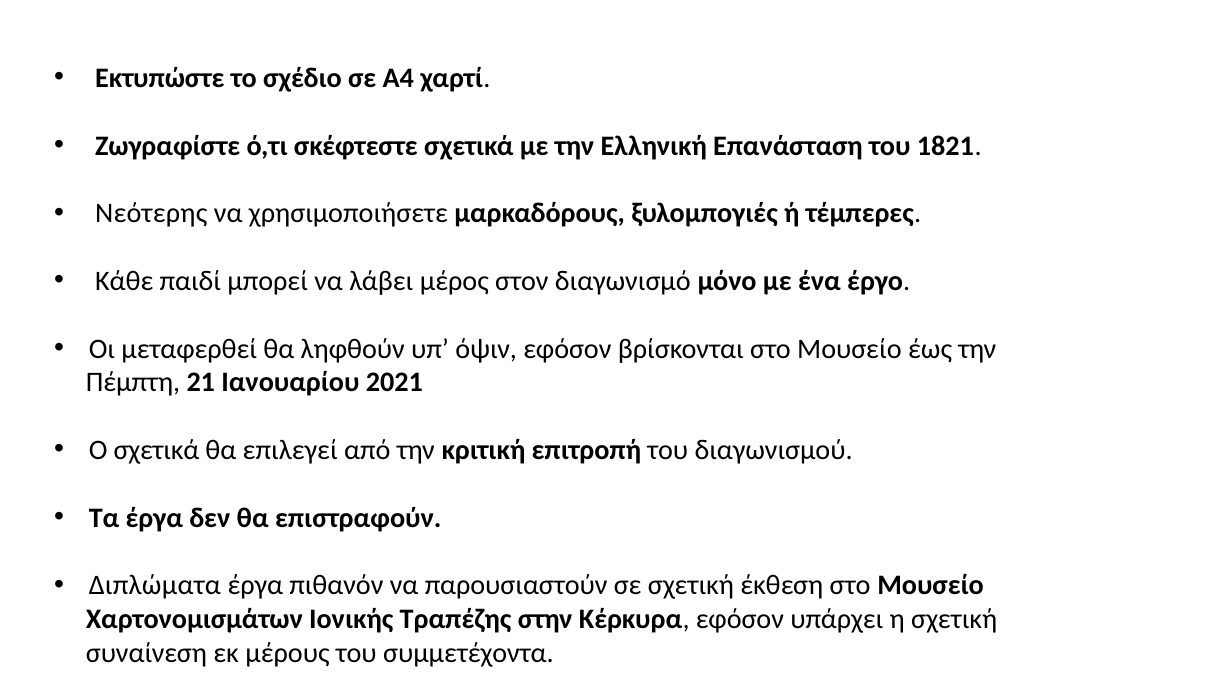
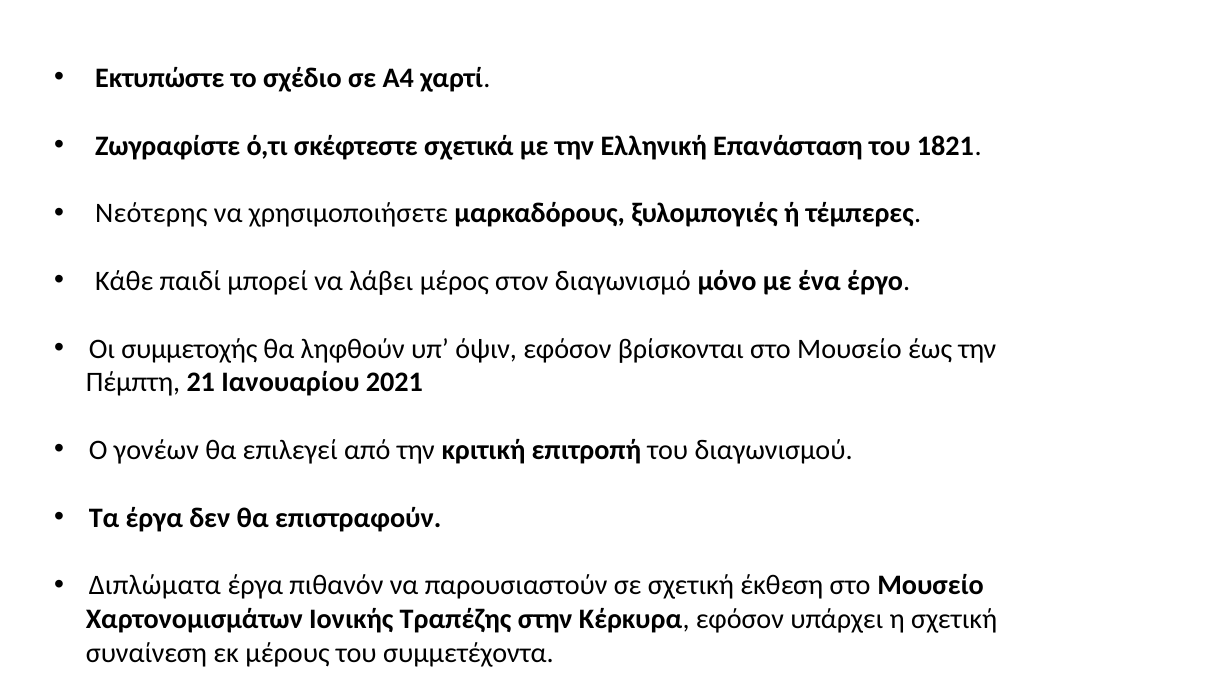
μεταφερθεί: μεταφερθεί -> συμμετοχής (189, 349)
Ο σχετικά: σχετικά -> γονέων (156, 450)
